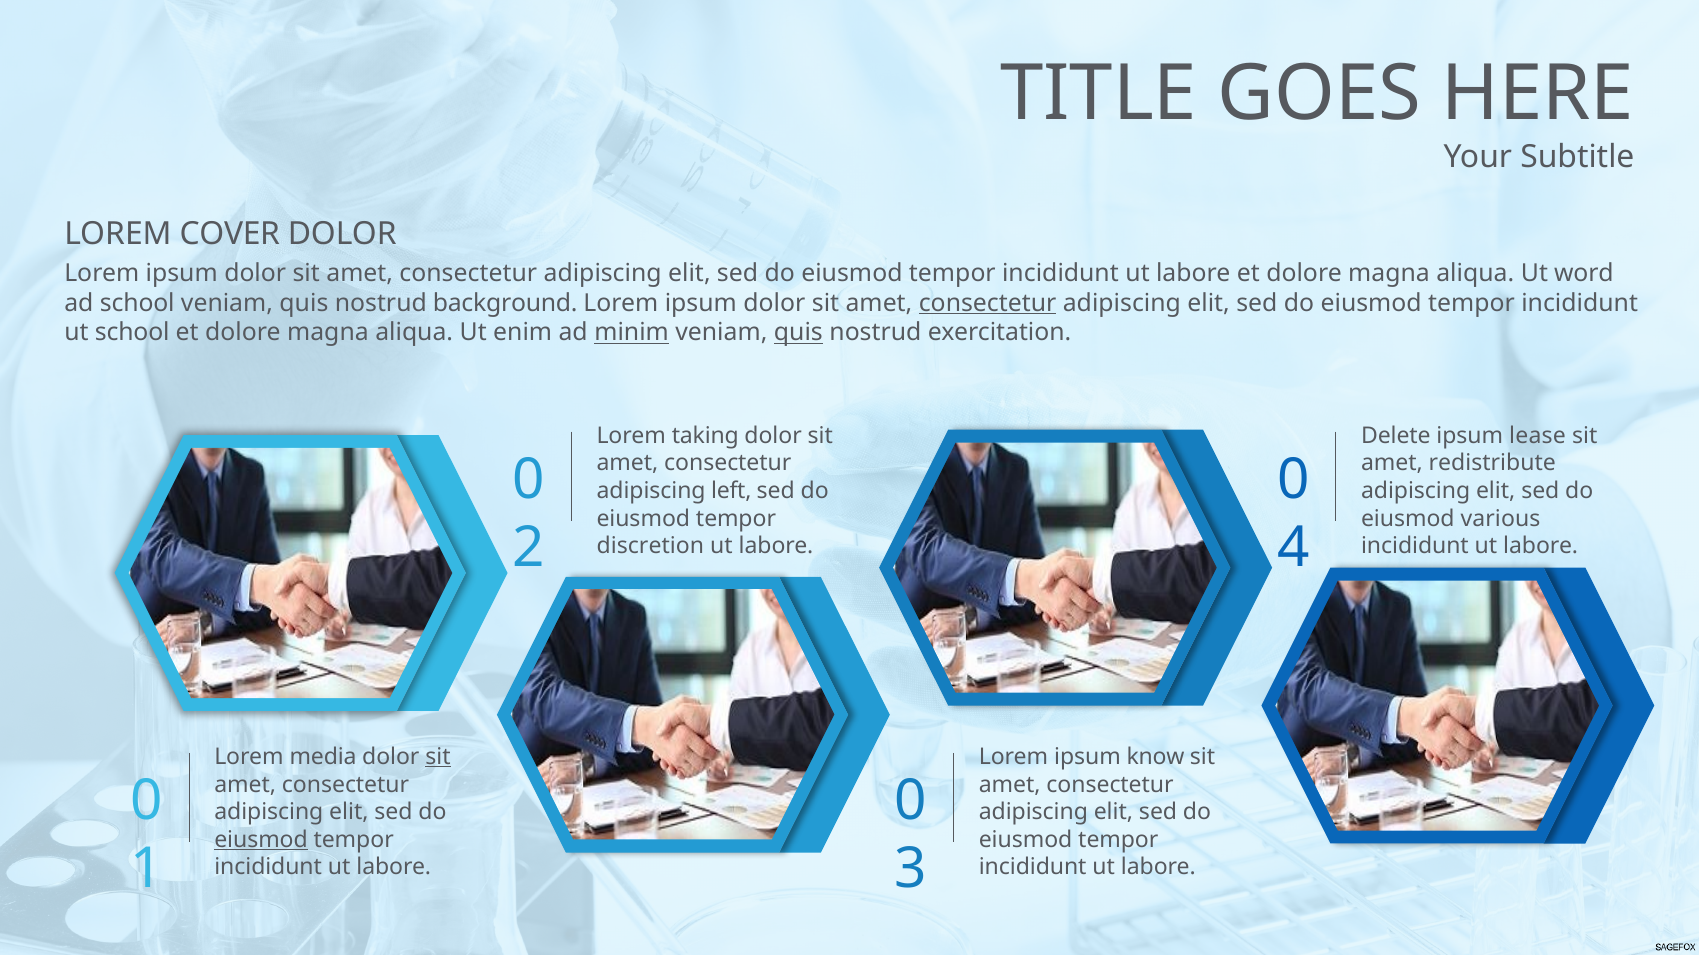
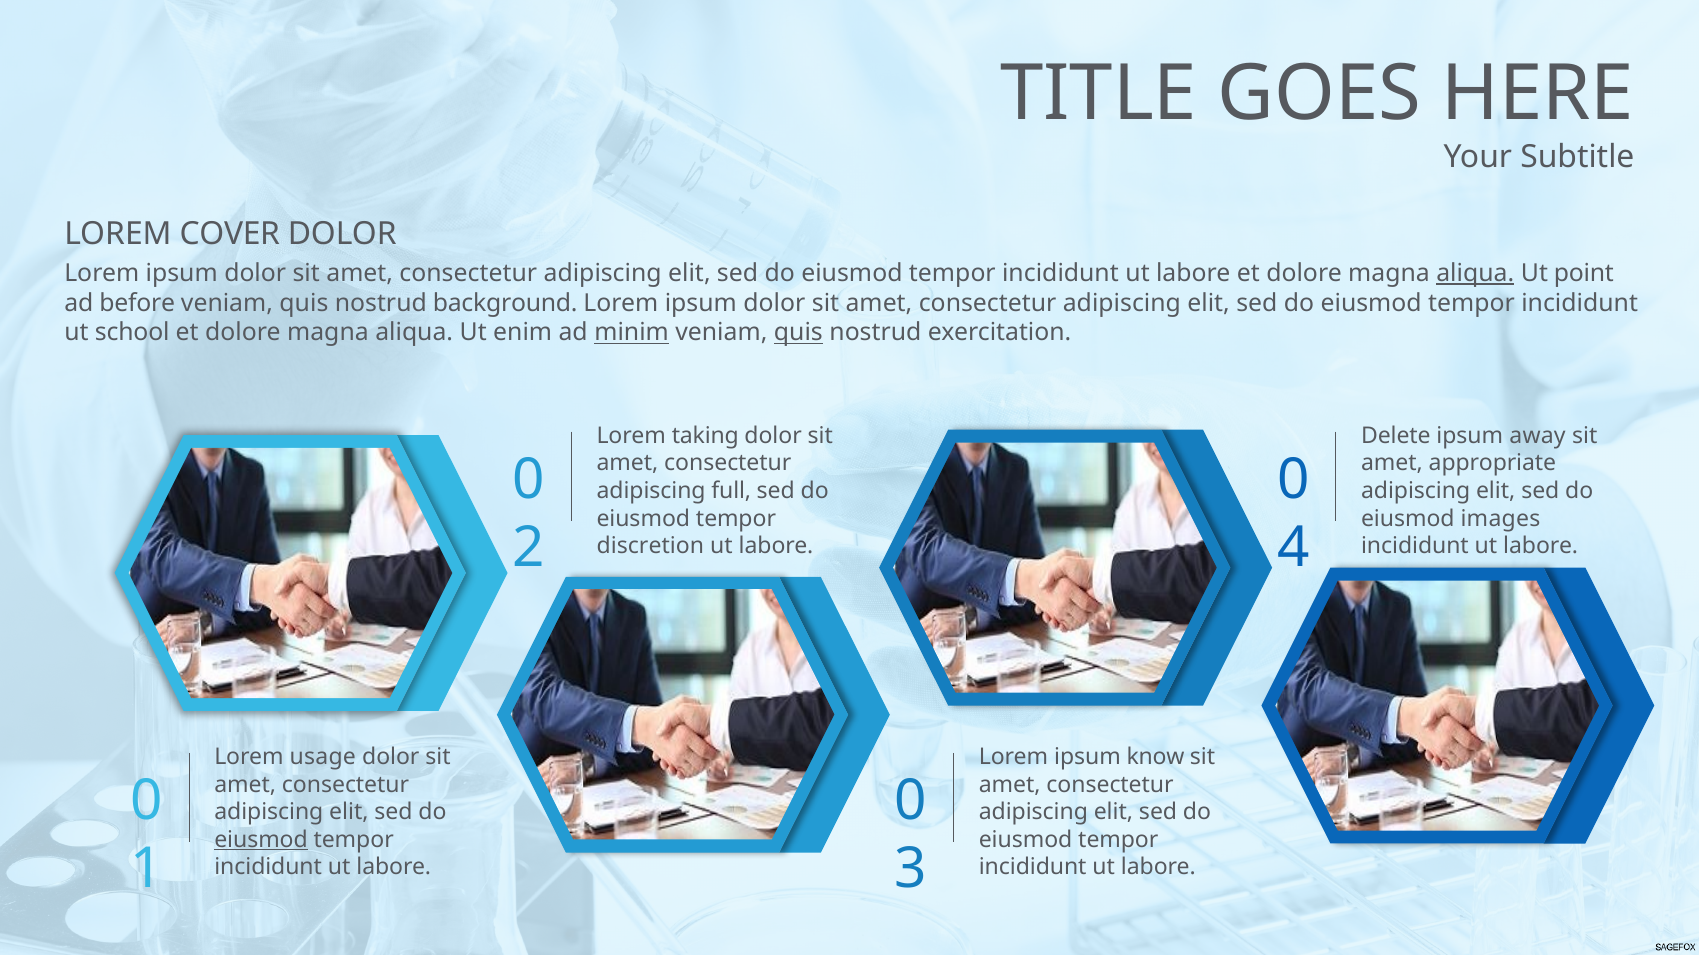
aliqua underline: none -> present (1475, 274)
word: word -> point (1584, 274)
ad school: school -> before (137, 303)
consectetur underline: present -> none (988, 303)
lease: lease -> away (1538, 436)
redistribute: redistribute -> appropriate (1492, 464)
left: left -> full (731, 491)
various: various -> images (1500, 519)
media: media -> usage (323, 757)
sit underline: present -> none (438, 757)
